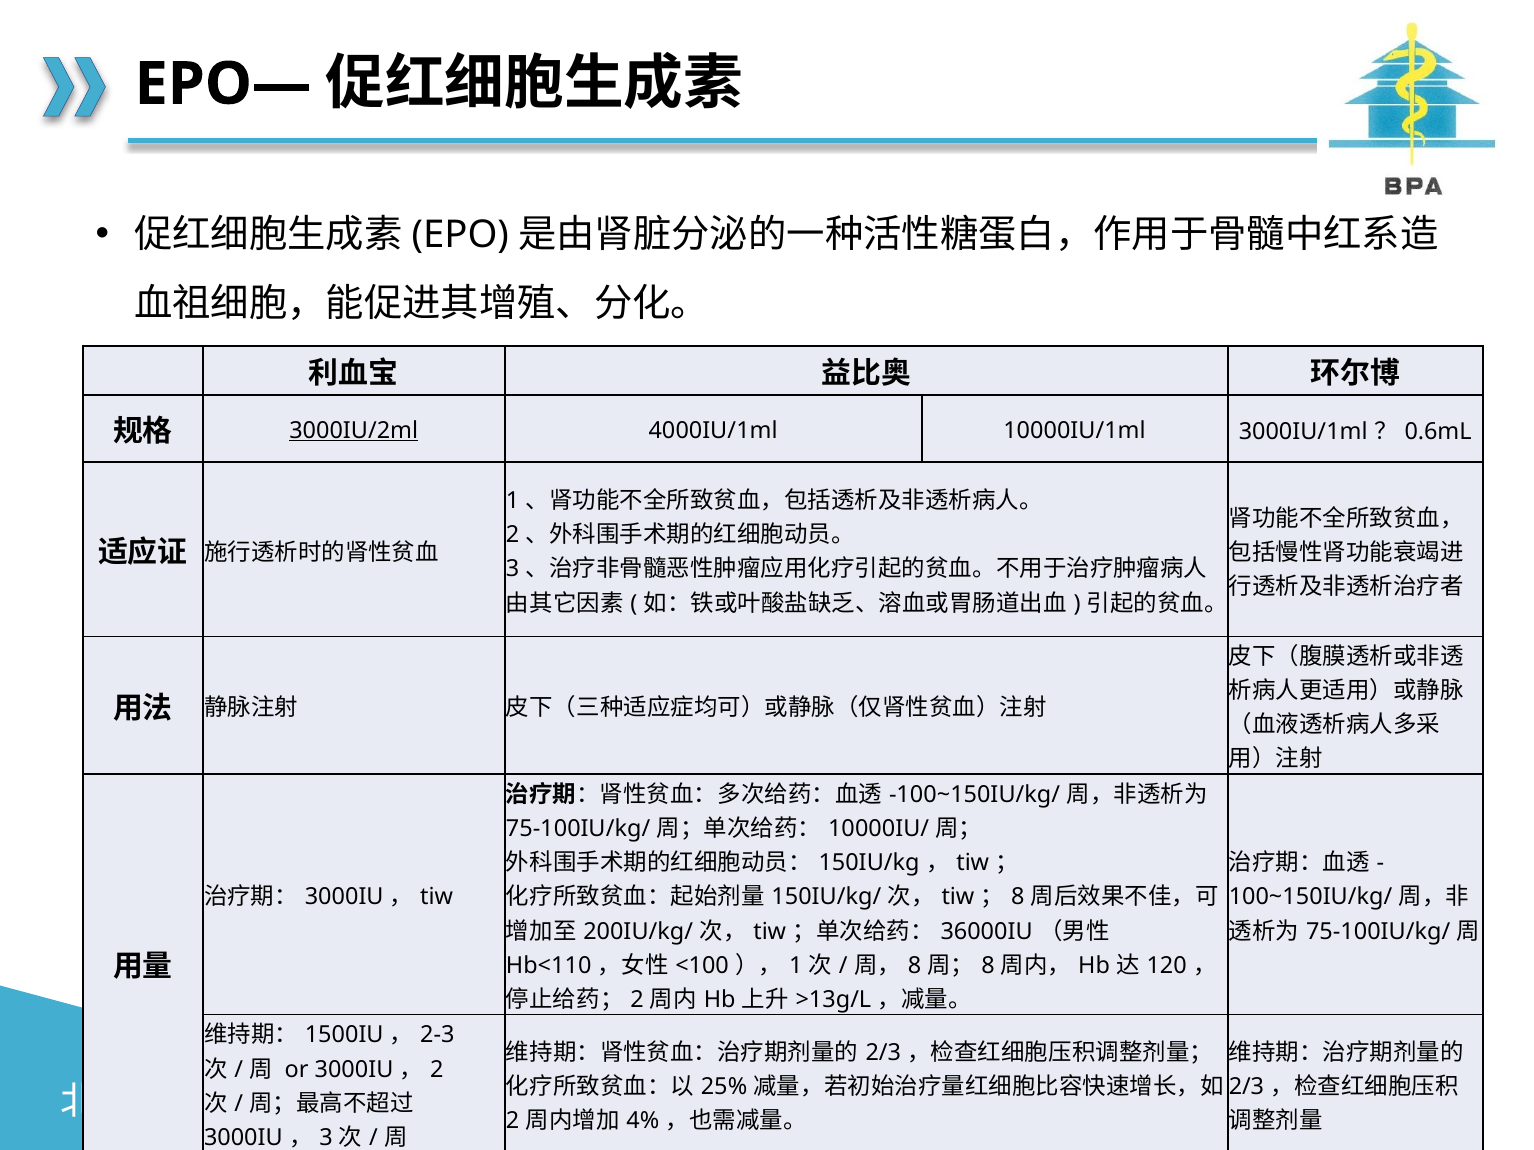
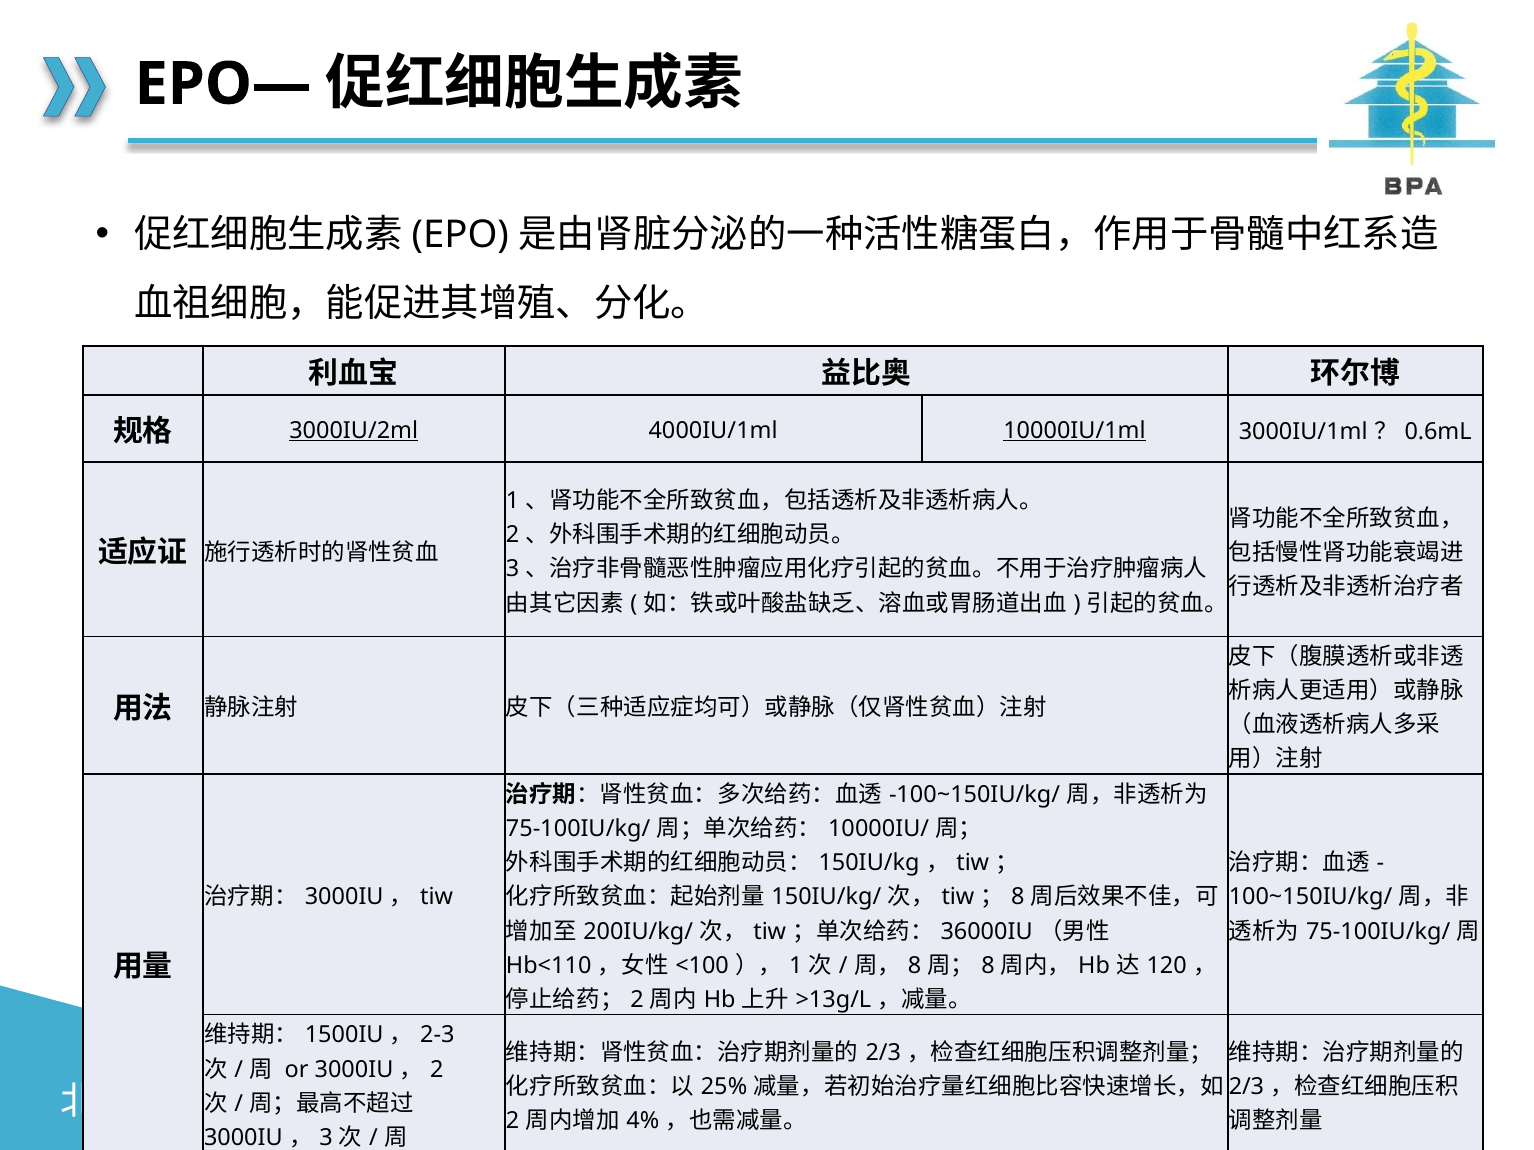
10000IU/1ml underline: none -> present (1075, 430)
